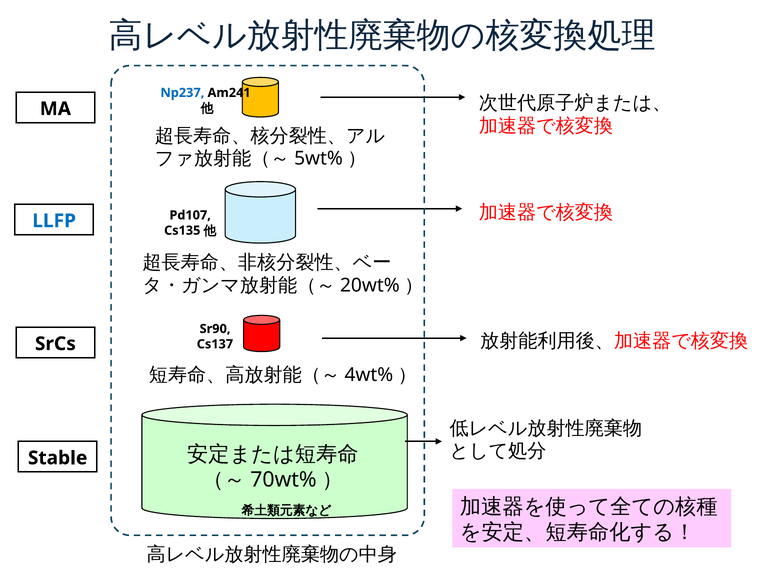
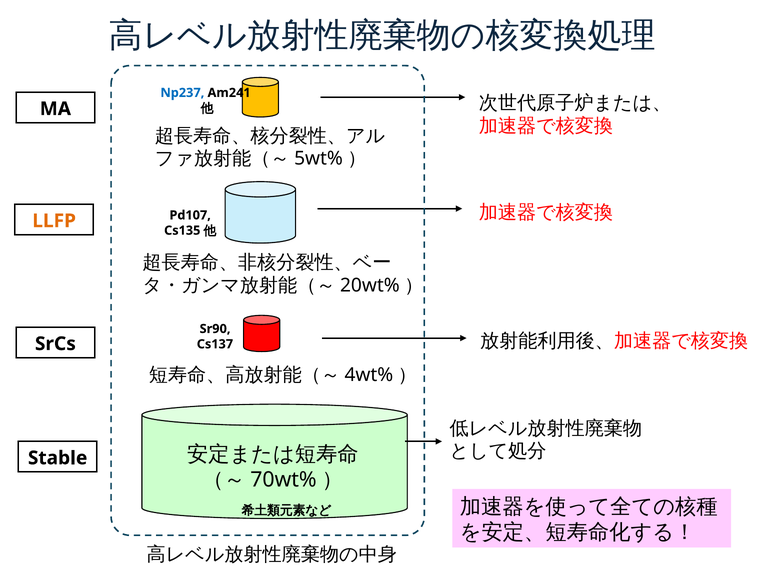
LLFP colour: blue -> orange (54, 221)
